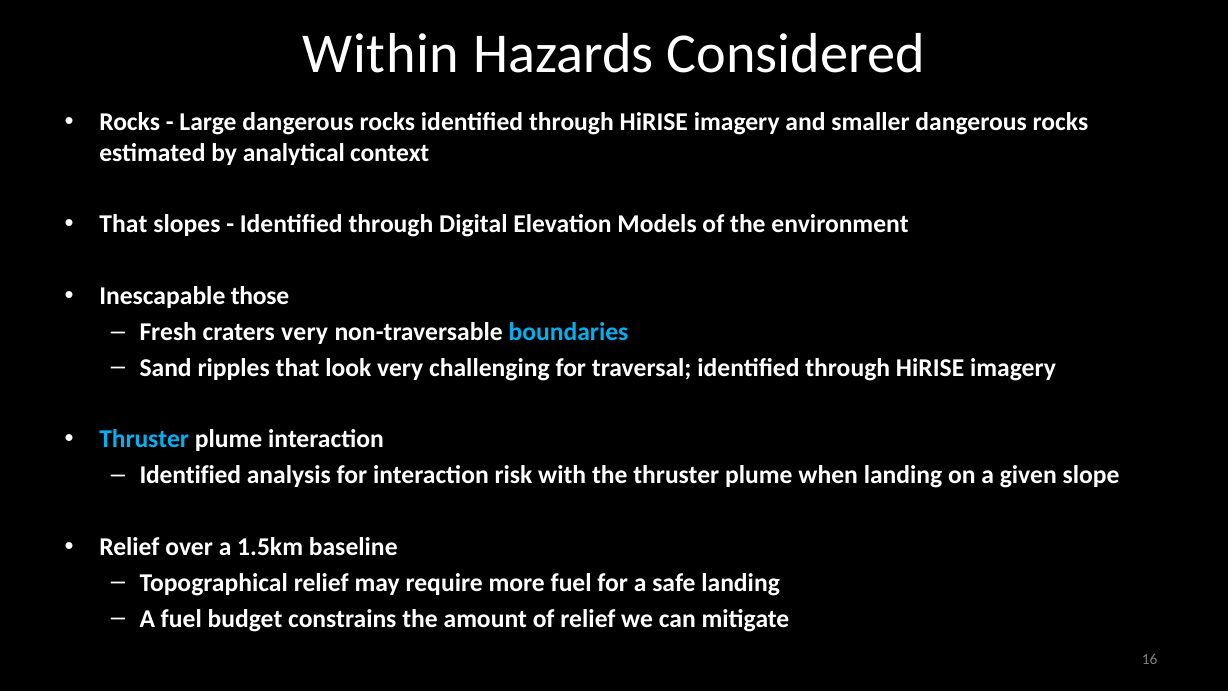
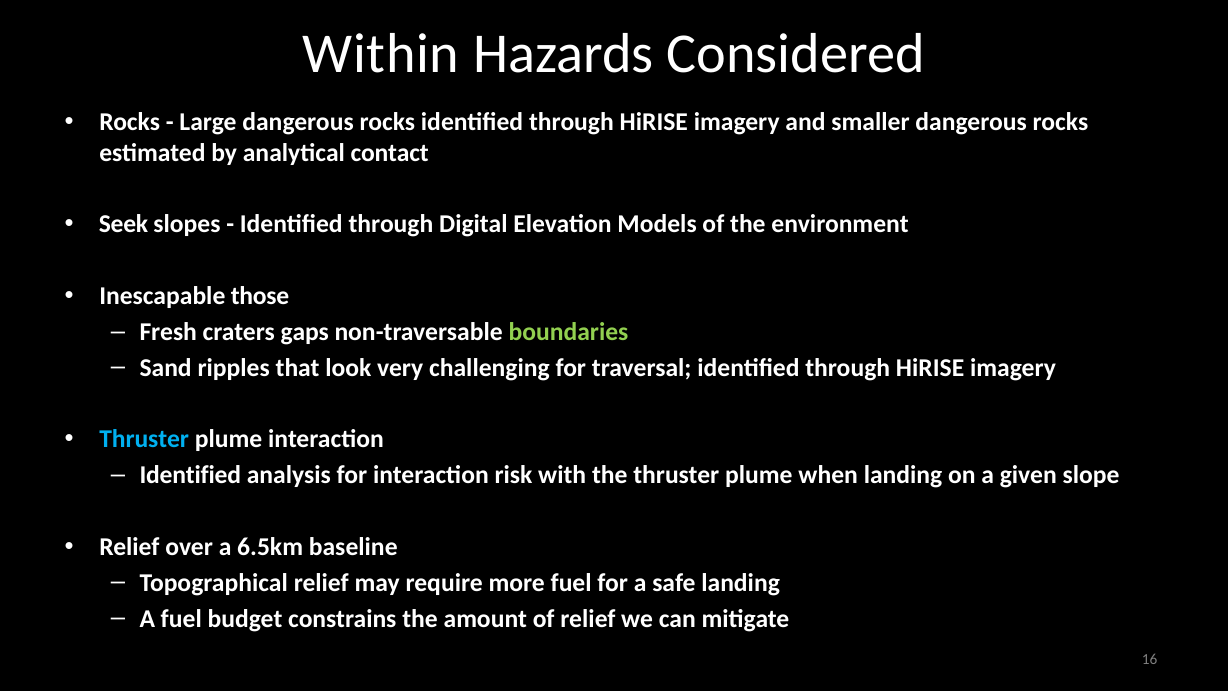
context: context -> contact (390, 153)
That: That -> Seek (124, 224)
craters very: very -> gaps (305, 332)
boundaries colour: light blue -> light green (568, 332)
1.5km: 1.5km -> 6.5km (270, 547)
